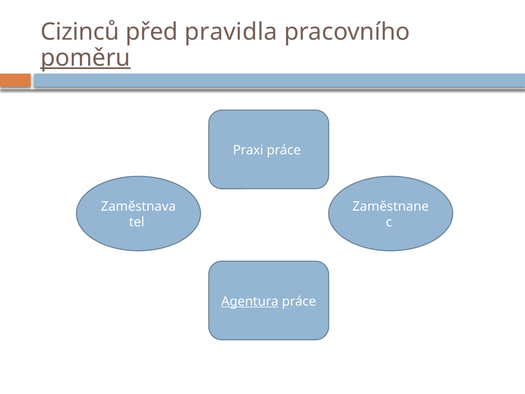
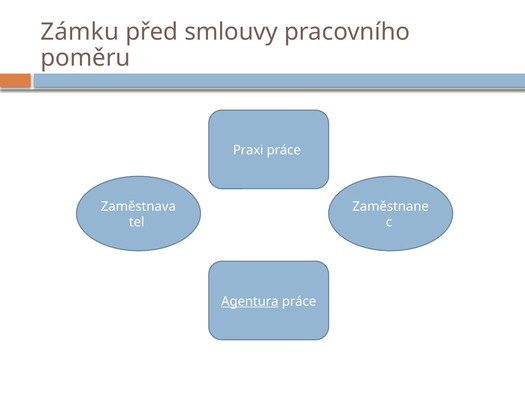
Cizinců: Cizinců -> Zámku (80, 32)
pravidla: pravidla -> smlouvy (231, 32)
poměru underline: present -> none (85, 58)
